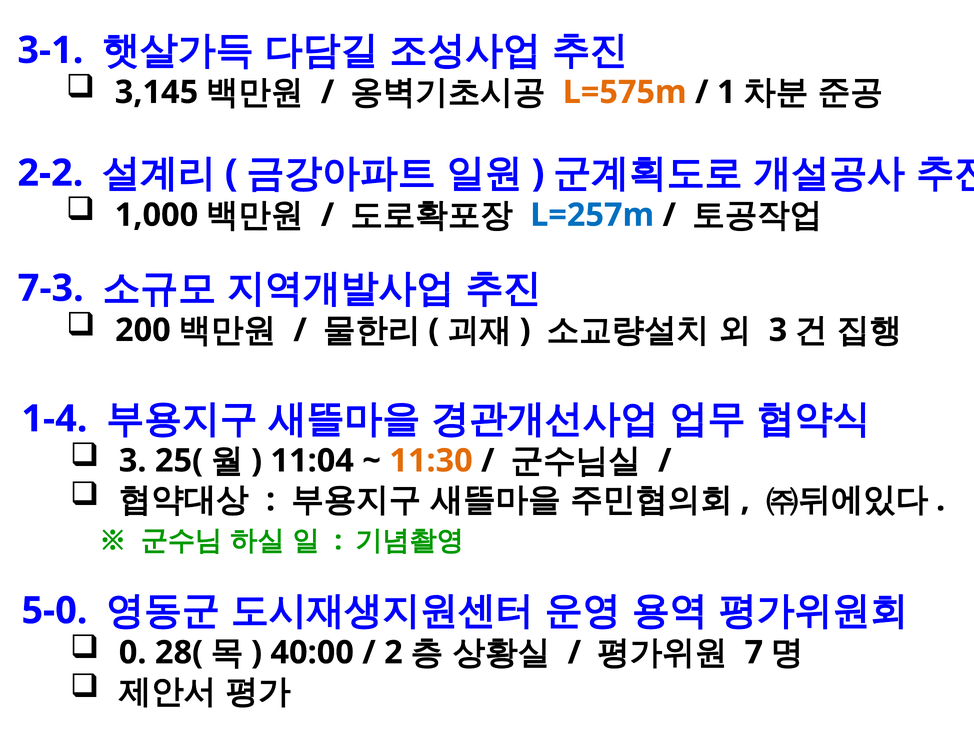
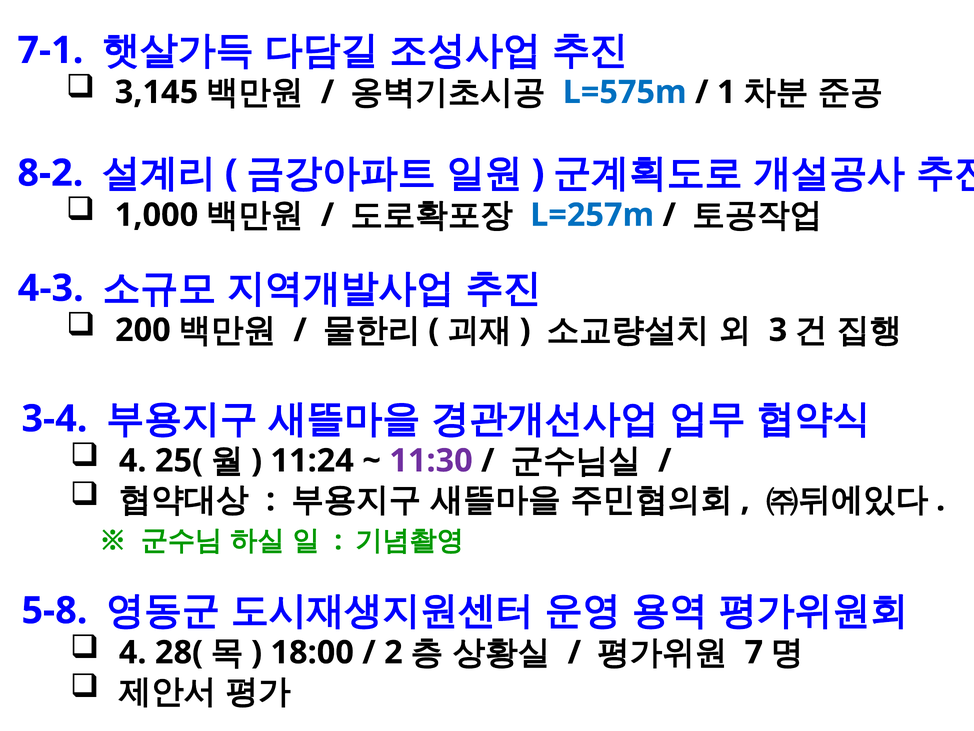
3-1: 3-1 -> 7-1 (50, 50)
L=575m colour: orange -> blue (625, 92)
2-2: 2-2 -> 8-2 (50, 173)
7-3: 7-3 -> 4-3 (51, 288)
1-4: 1-4 -> 3-4 (54, 419)
3: 3 -> 4 (133, 460)
11:04: 11:04 -> 11:24 (312, 460)
11:30 colour: orange -> purple (431, 460)
5-0: 5-0 -> 5-8 (54, 610)
0: 0 -> 4 (133, 652)
40:00: 40:00 -> 18:00 (312, 652)
